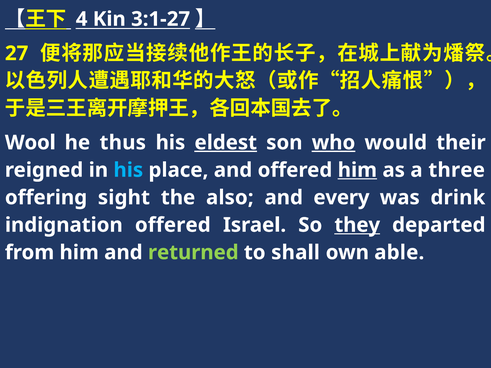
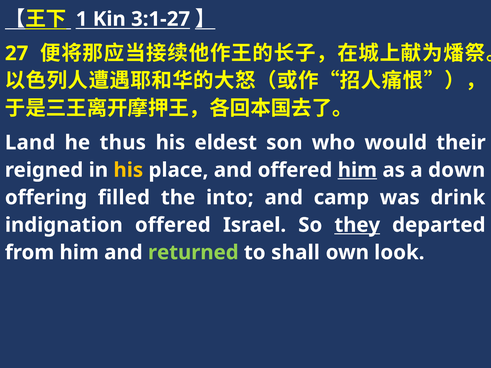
4: 4 -> 1 (82, 19)
Wool: Wool -> Land (30, 143)
eldest underline: present -> none (226, 143)
who underline: present -> none (333, 143)
his colour: light blue -> yellow (128, 170)
three: three -> down (457, 170)
sight: sight -> filled (124, 198)
also: also -> into (230, 198)
every: every -> camp (341, 198)
able: able -> look (399, 253)
